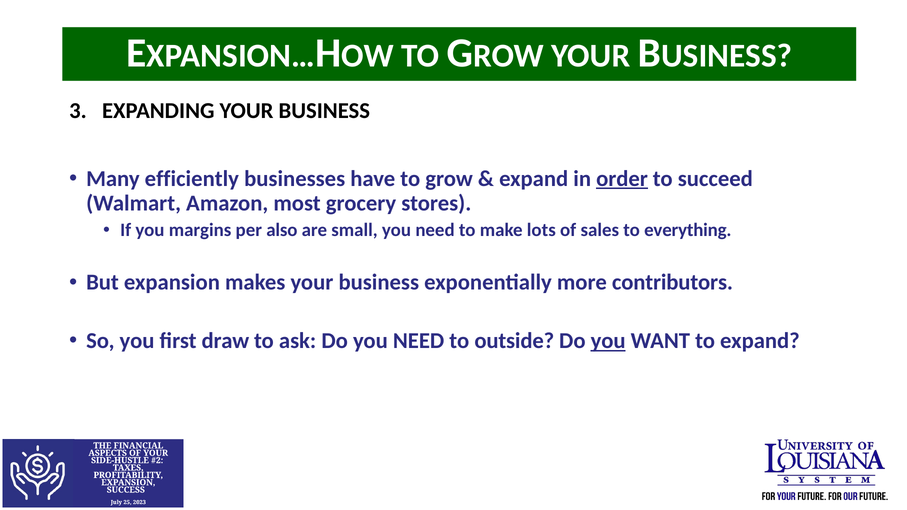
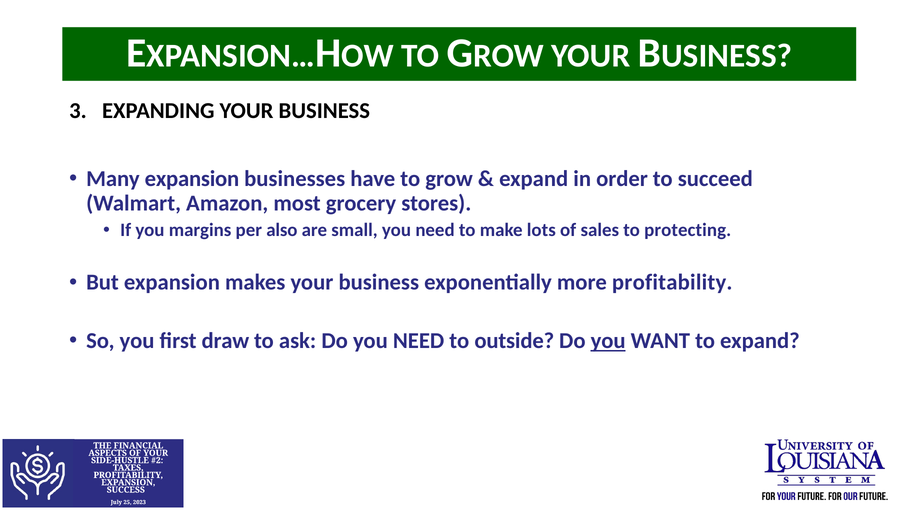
Many efficiently: efficiently -> expansion (192, 179)
order underline: present -> none (622, 179)
everything: everything -> protecting (688, 230)
more contributors: contributors -> profitability (672, 283)
